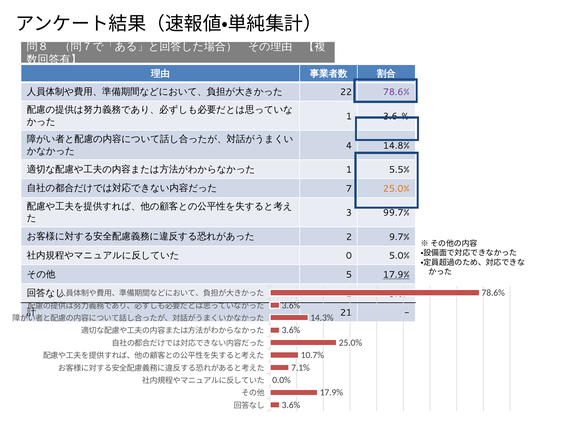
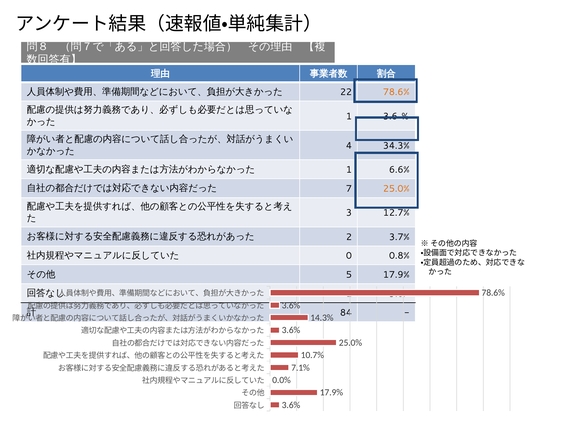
78.6% colour: purple -> orange (396, 92)
14.8%: 14.8% -> 34.3% (396, 146)
5.5%: 5.5% -> 6.6% (399, 170)
99.7%: 99.7% -> 12.7% (396, 213)
9.7%: 9.7% -> 3.7% (399, 237)
5.0%: 5.0% -> 0.8% (399, 256)
17.9% underline: present -> none (396, 275)
21: 21 -> 84 (346, 313)
